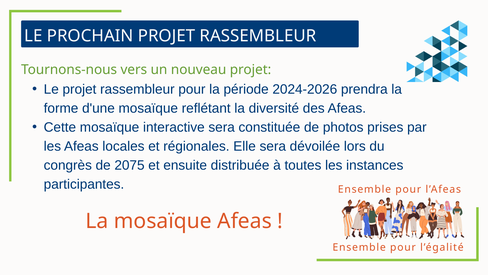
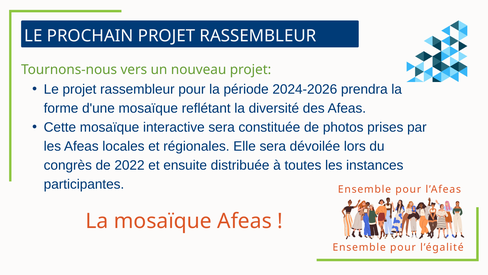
2075: 2075 -> 2022 (129, 165)
